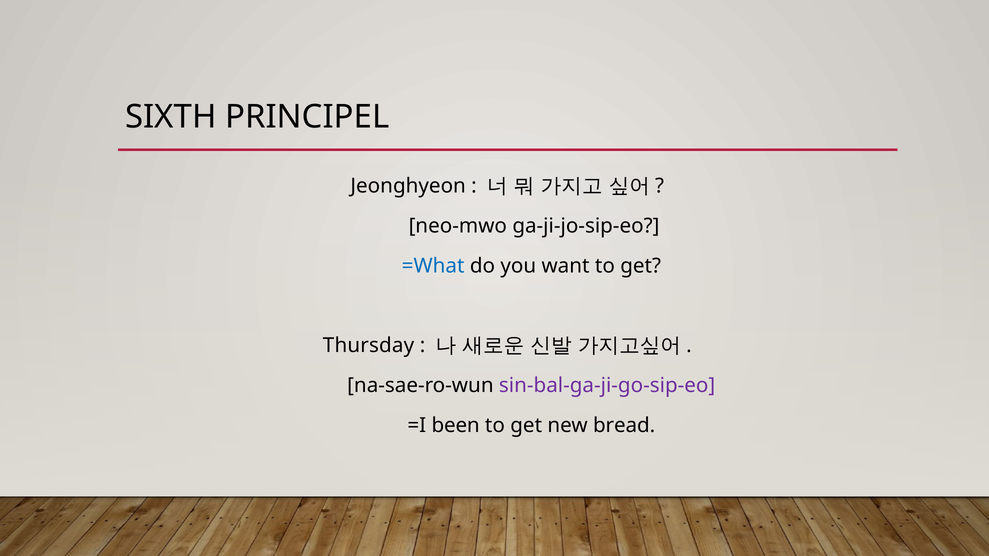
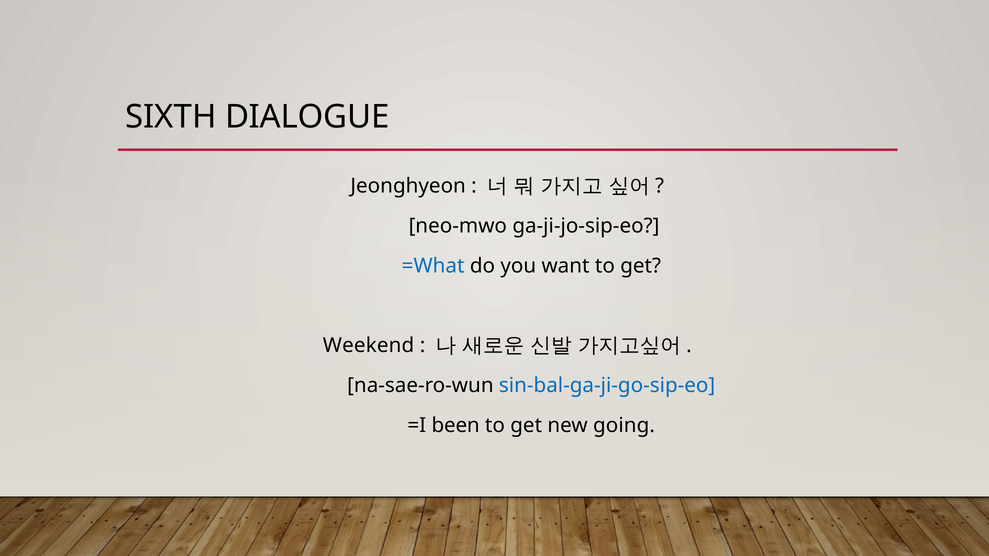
PRINCIPEL: PRINCIPEL -> DIALOGUE (307, 117)
Thursday: Thursday -> Weekend (369, 346)
sin-bal-ga-ji-go-sip-eo colour: purple -> blue (607, 386)
bread: bread -> going (624, 426)
